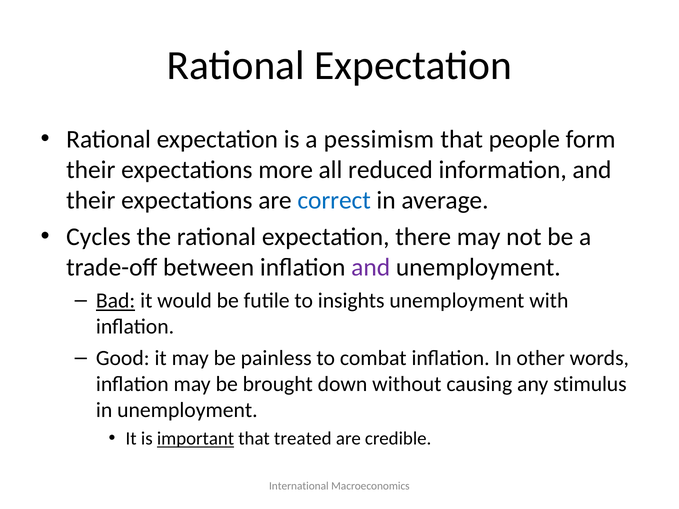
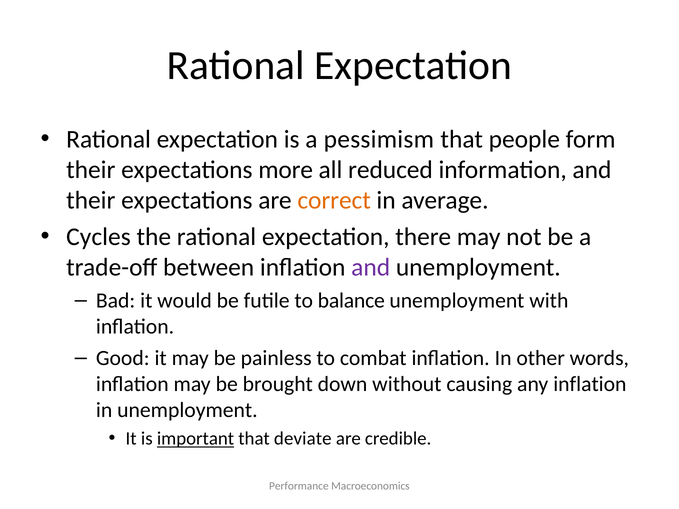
correct colour: blue -> orange (334, 200)
Bad underline: present -> none (116, 301)
insights: insights -> balance (351, 301)
any stimulus: stimulus -> inflation (590, 384)
treated: treated -> deviate (303, 439)
International: International -> Performance (299, 486)
